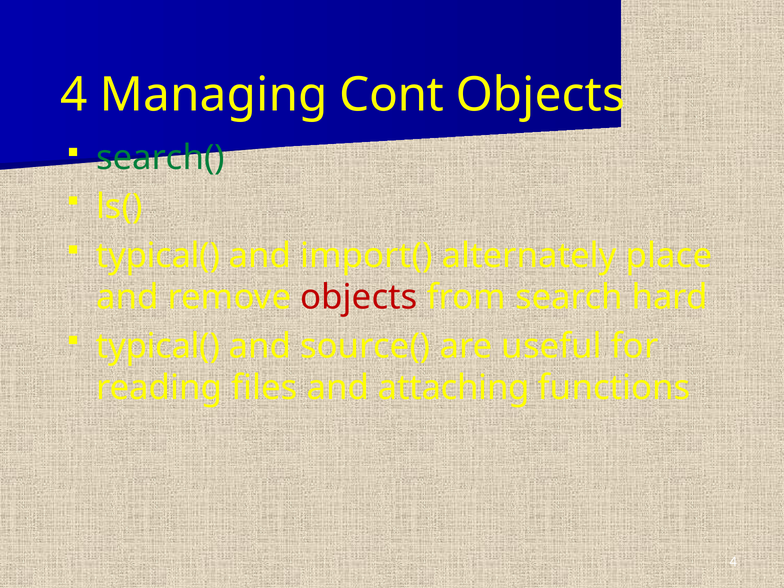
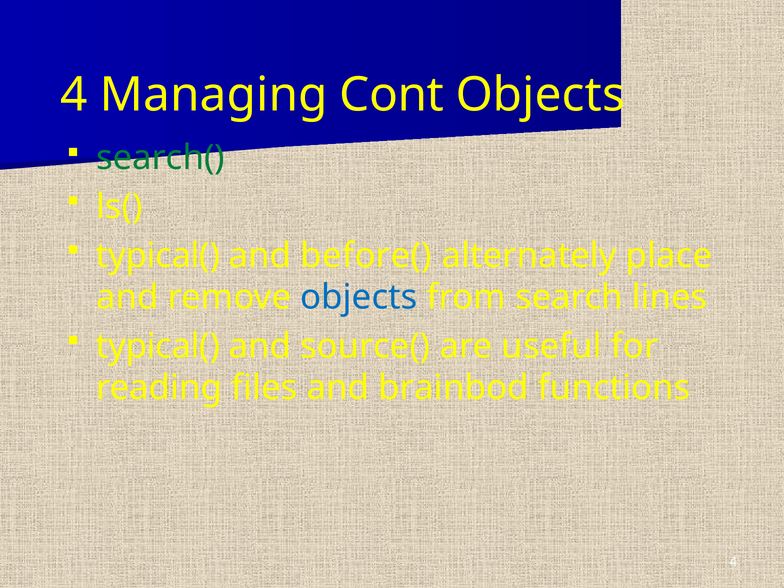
import(: import( -> before( (366, 256)
objects colour: red -> blue (359, 297)
hard: hard -> lines (670, 297)
attaching: attaching -> brainbod (454, 388)
